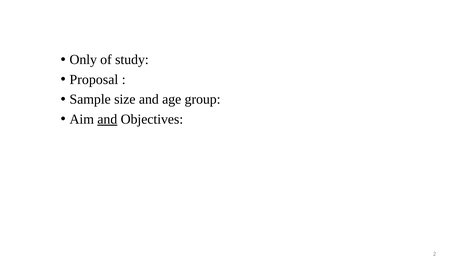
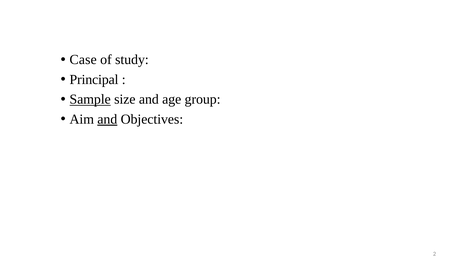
Only: Only -> Case (83, 60)
Proposal: Proposal -> Principal (94, 79)
Sample underline: none -> present (90, 99)
